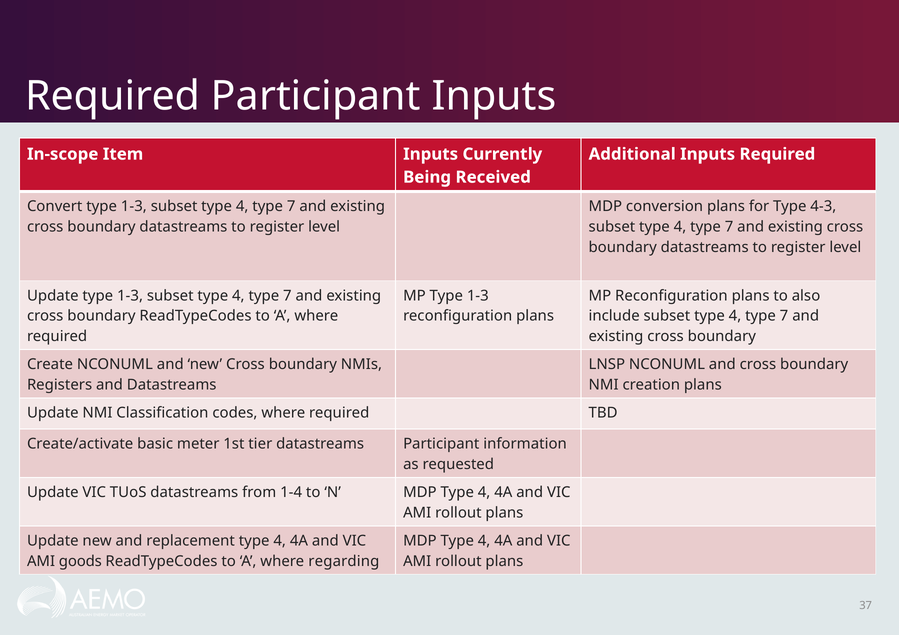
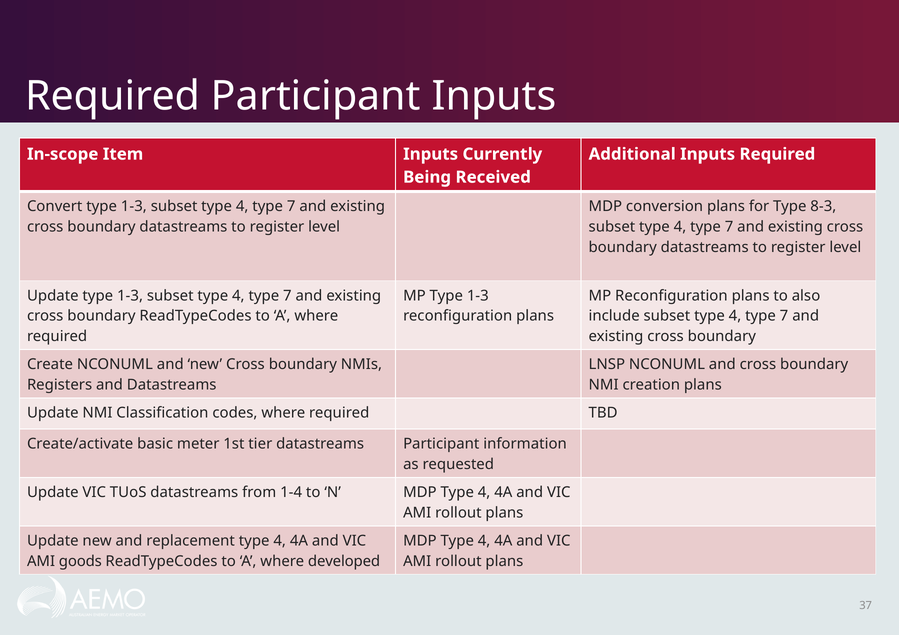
4-3: 4-3 -> 8-3 (823, 207)
regarding: regarding -> developed (344, 562)
